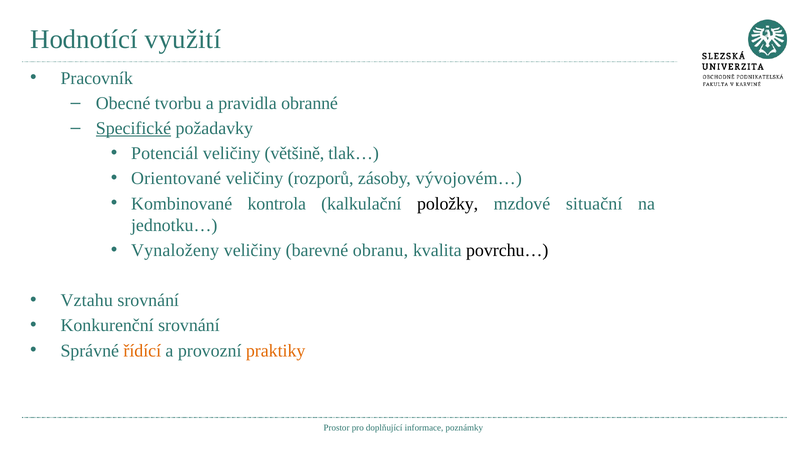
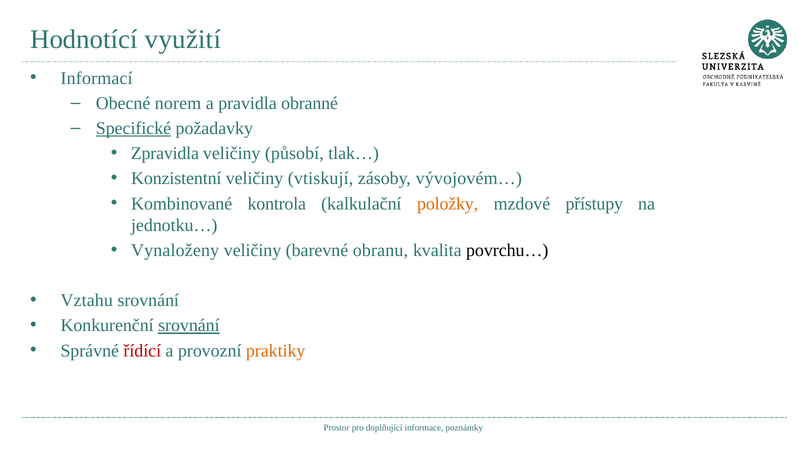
Pracovník: Pracovník -> Informací (97, 78)
tvorbu: tvorbu -> norem (178, 103)
Potenciál: Potenciál -> Zpravidla (165, 153)
většině: většině -> působí (294, 153)
Orientované: Orientované -> Konzistentní (176, 178)
rozporů: rozporů -> vtiskují (321, 178)
položky colour: black -> orange (448, 204)
situační: situační -> přístupy (594, 204)
srovnání underline: none -> present (189, 325)
řídící colour: orange -> red (142, 351)
